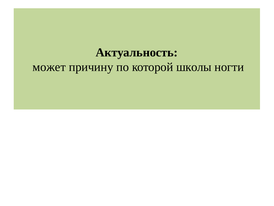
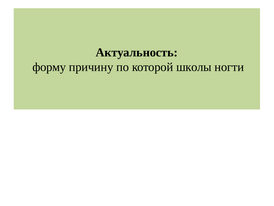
может: может -> форму (49, 67)
